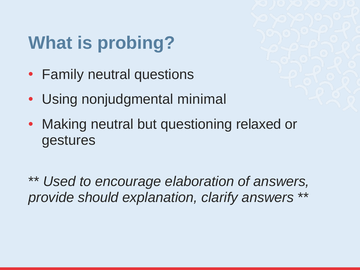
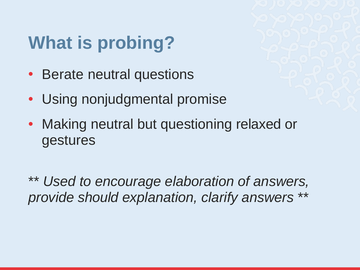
Family: Family -> Berate (63, 74)
minimal: minimal -> promise (202, 99)
